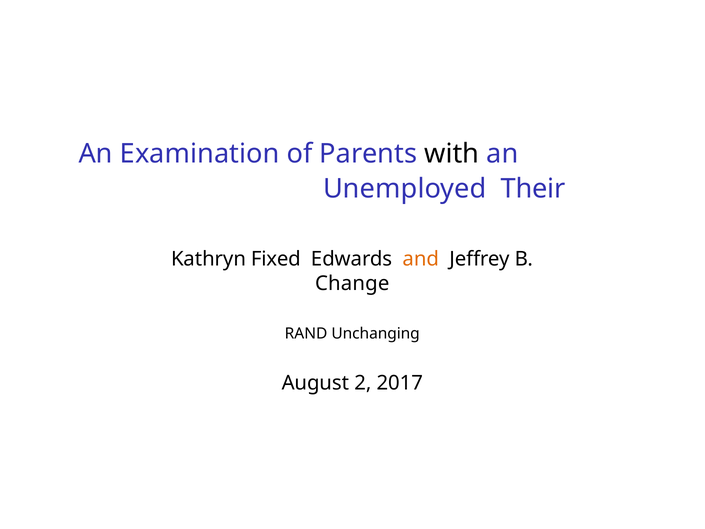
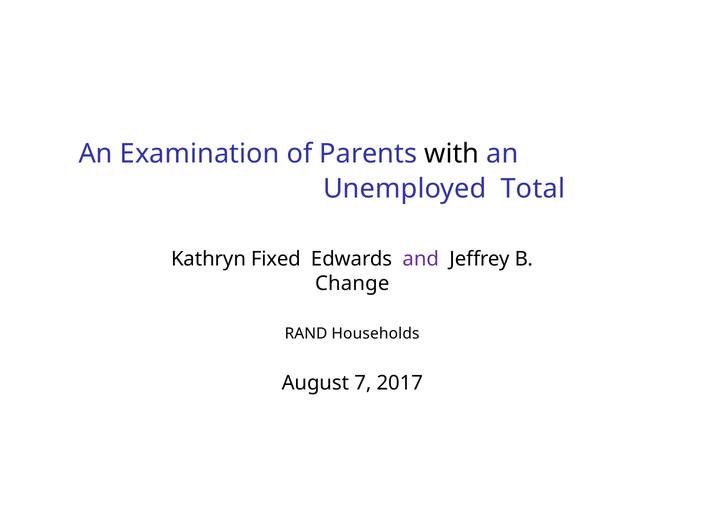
Their: Their -> Total (533, 189)
and colour: orange -> purple (421, 259)
Unchanging: Unchanging -> Households (375, 334)
2: 2 -> 7 (363, 383)
